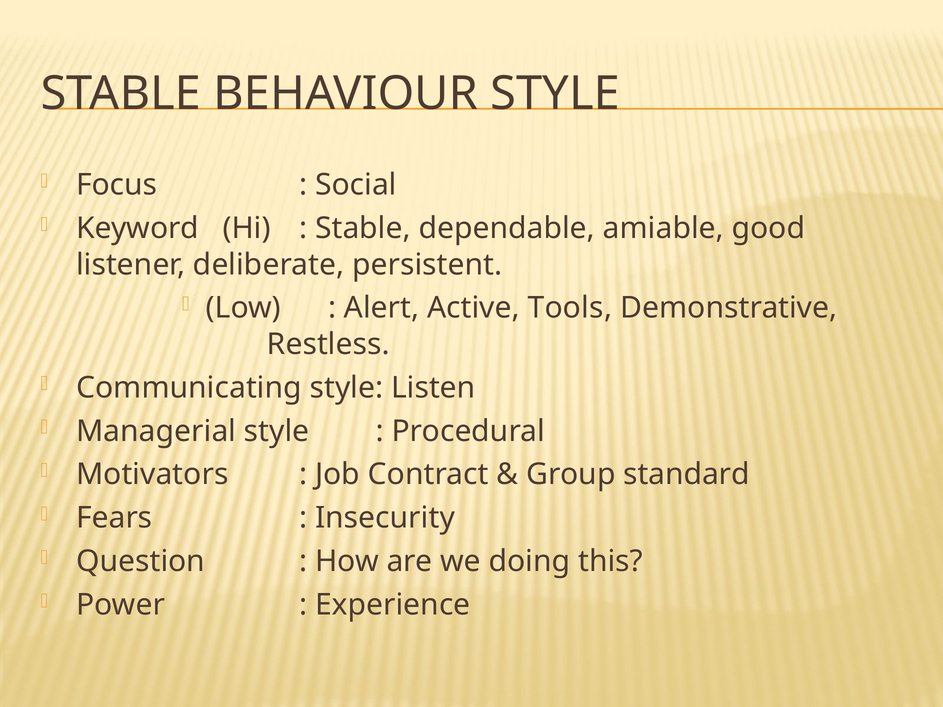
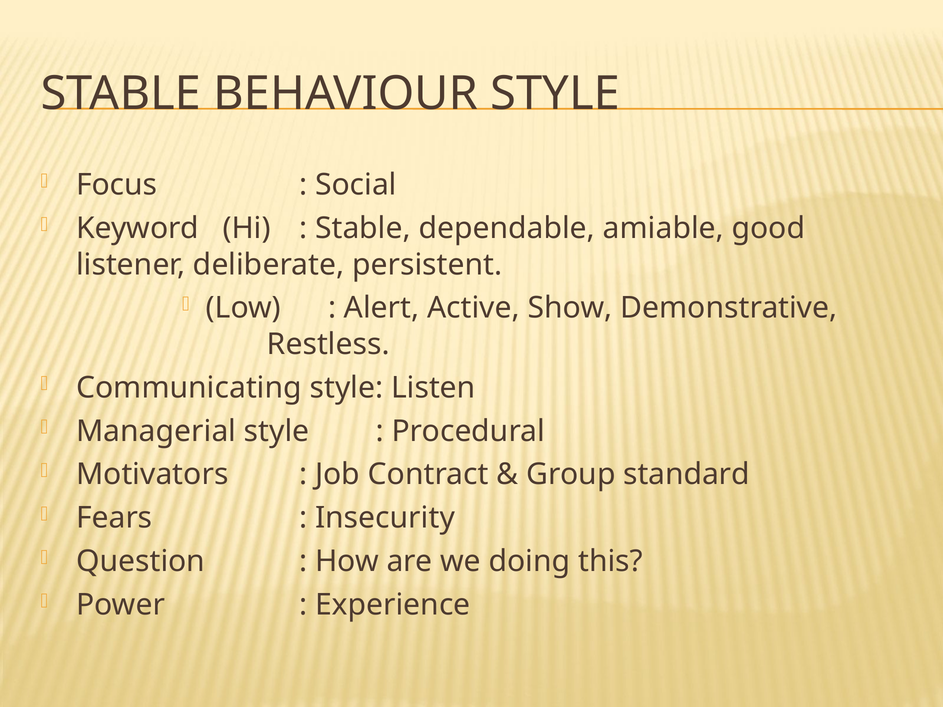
Tools: Tools -> Show (570, 308)
